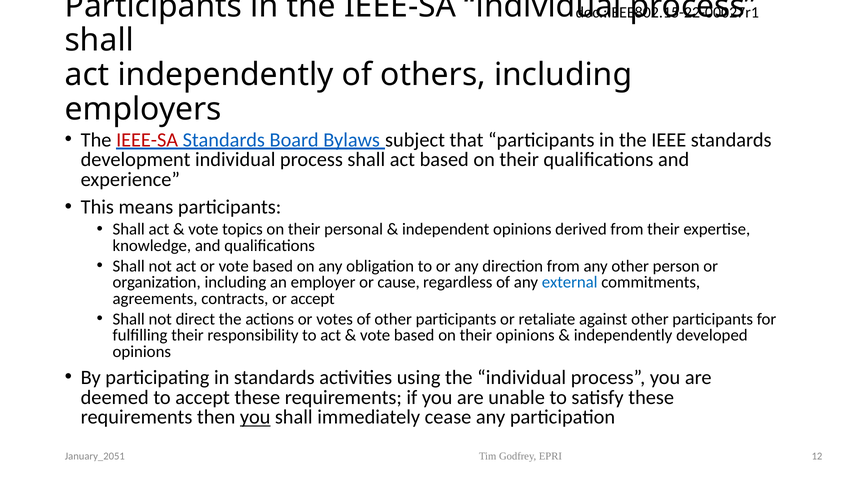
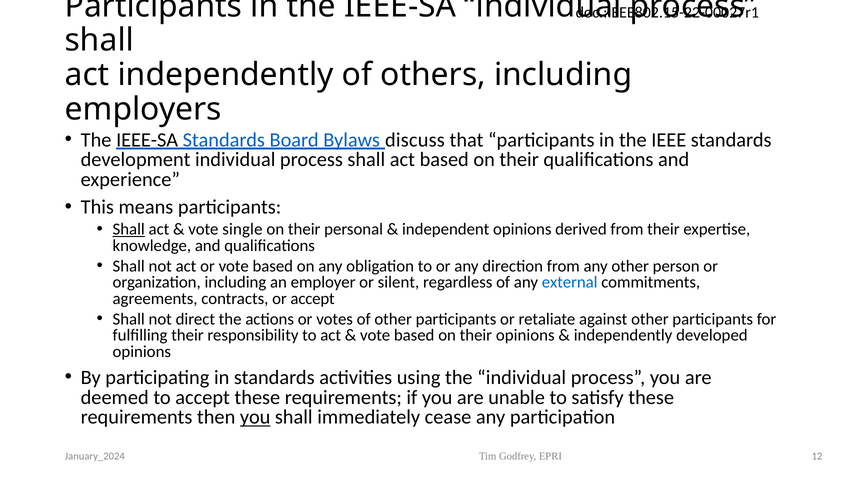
IEEE-SA colour: red -> black (147, 140)
subject: subject -> discuss (415, 140)
Shall underline: none -> present (129, 229)
topics: topics -> single (242, 229)
cause: cause -> silent (398, 282)
January_2051: January_2051 -> January_2024 (95, 457)
